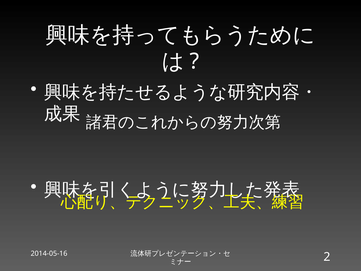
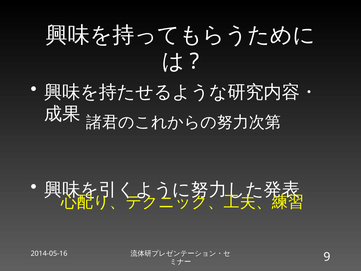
2: 2 -> 9 (327, 257)
